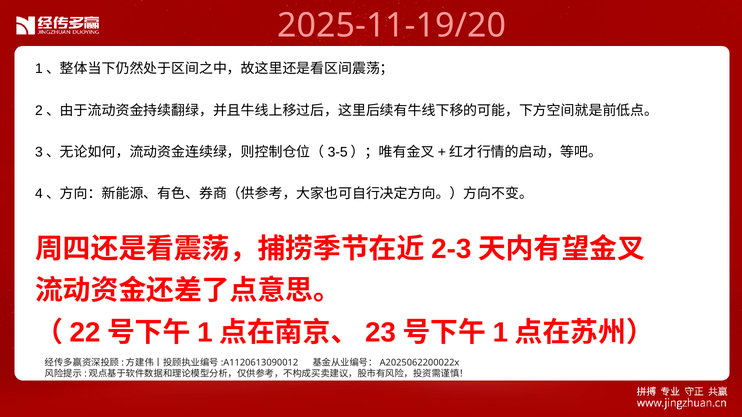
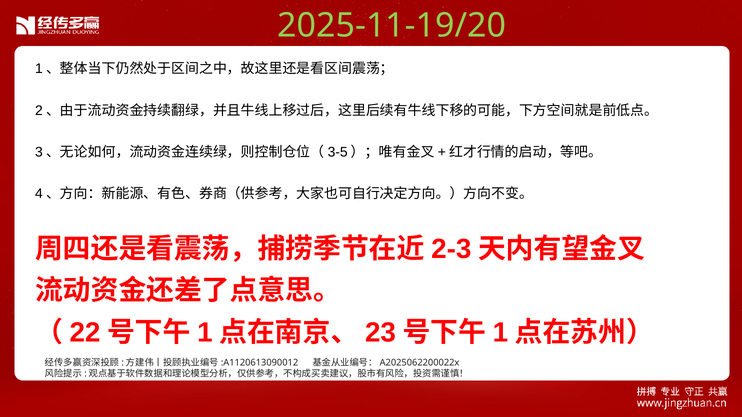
2025-11-19/20 colour: pink -> light green (392, 25)
